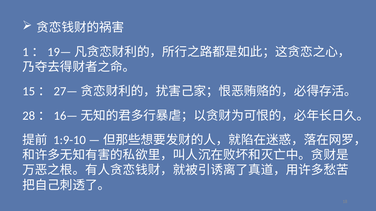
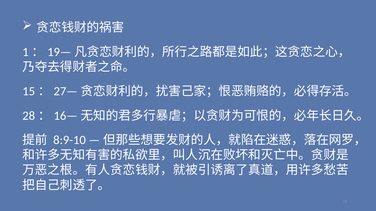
1:9-10: 1:9-10 -> 8:9-10 (70, 140)
